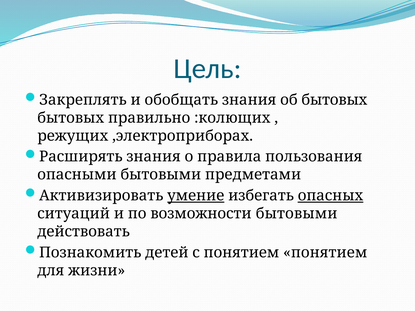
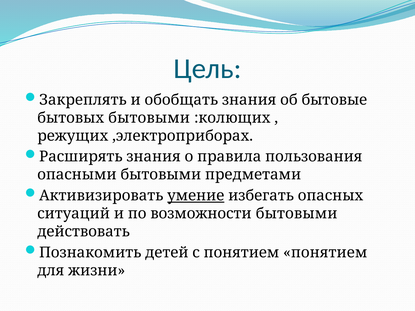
об бытовых: бытовых -> бытовые (334, 100)
бытовых правильно: правильно -> бытовыми (149, 118)
опасных underline: present -> none (330, 196)
